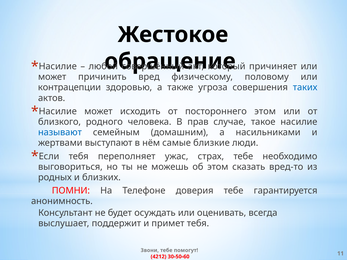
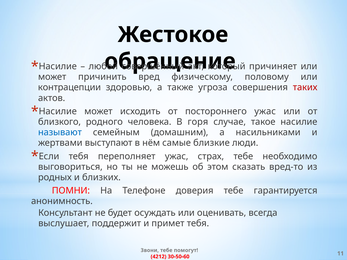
таких colour: blue -> red (305, 88)
постороннего этом: этом -> ужас (265, 111)
прав: прав -> горя (198, 122)
